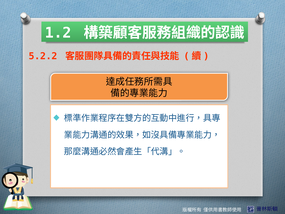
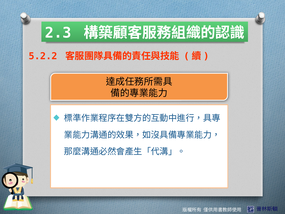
1.2: 1.2 -> 2.3 (58, 33)
